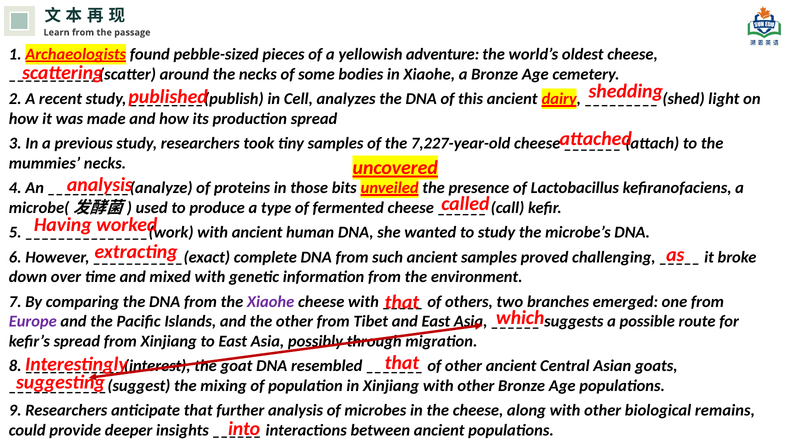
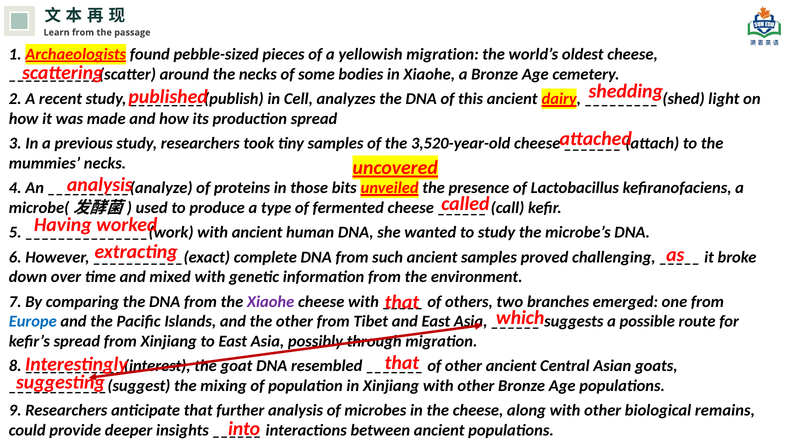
yellowish adventure: adventure -> migration (442, 54)
7,227-year-old: 7,227-year-old -> 3,520-year-old (461, 143)
Europe colour: purple -> blue (33, 321)
